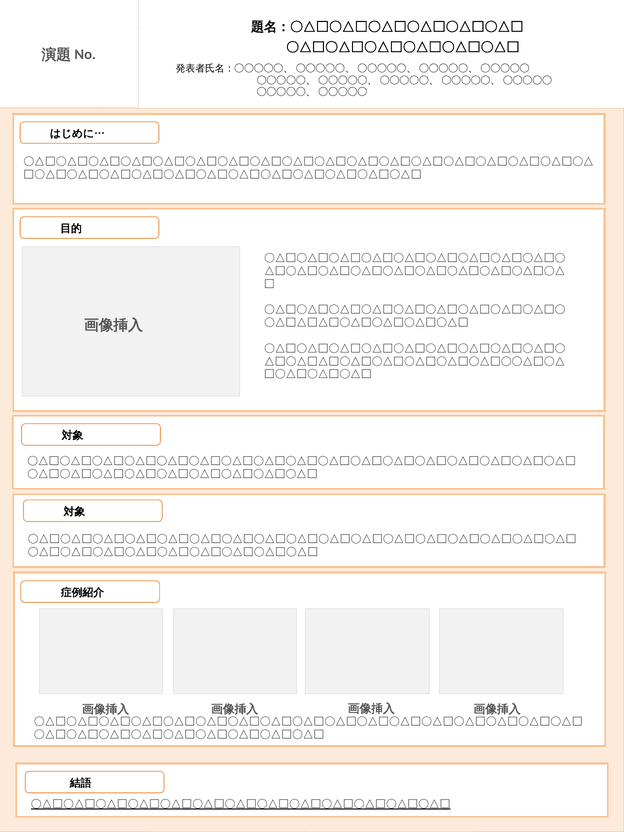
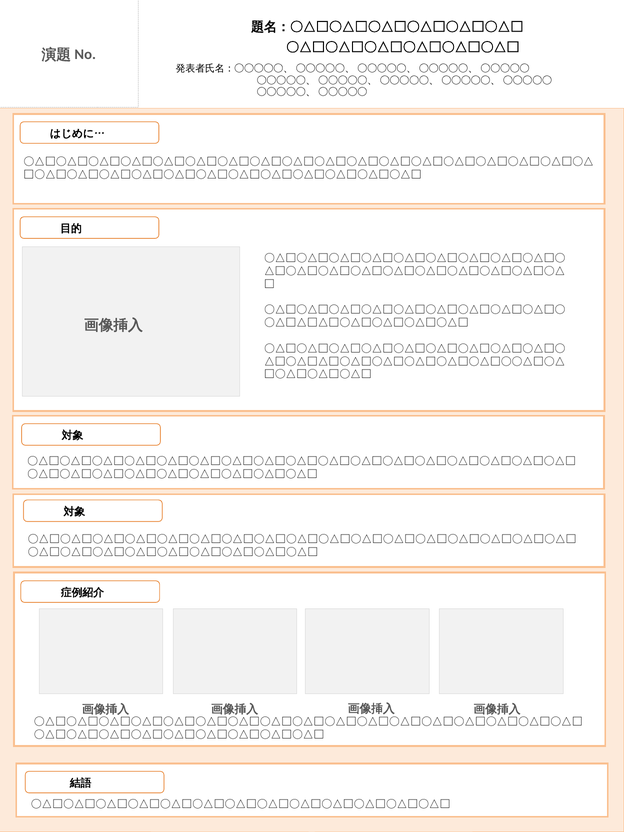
〇△□〇△□〇△□〇△□〇△□〇△□〇△□〇△□〇△□〇△□〇△□〇△□〇△□ underline: present -> none (241, 804)
